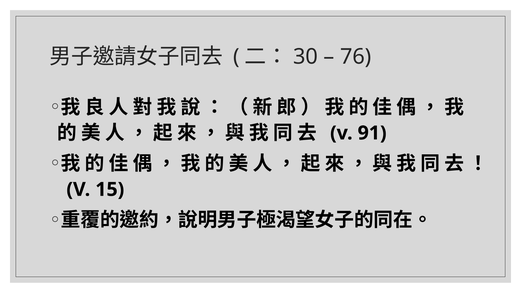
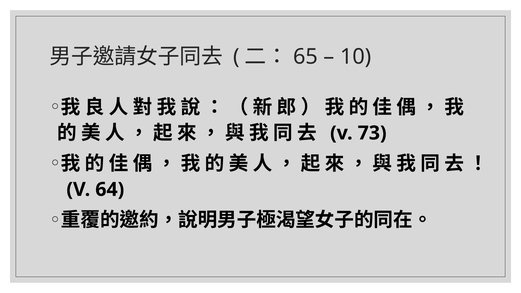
30: 30 -> 65 (306, 57)
76: 76 -> 10 (356, 57)
91: 91 -> 73 (372, 133)
15: 15 -> 64 (110, 189)
